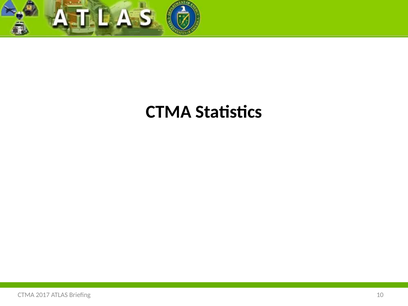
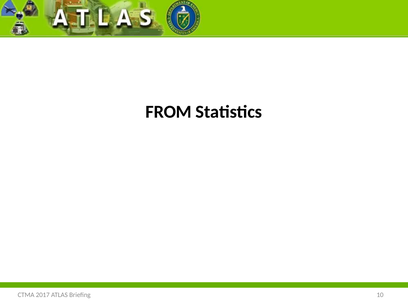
CTMA: CTMA -> FROM (169, 112)
